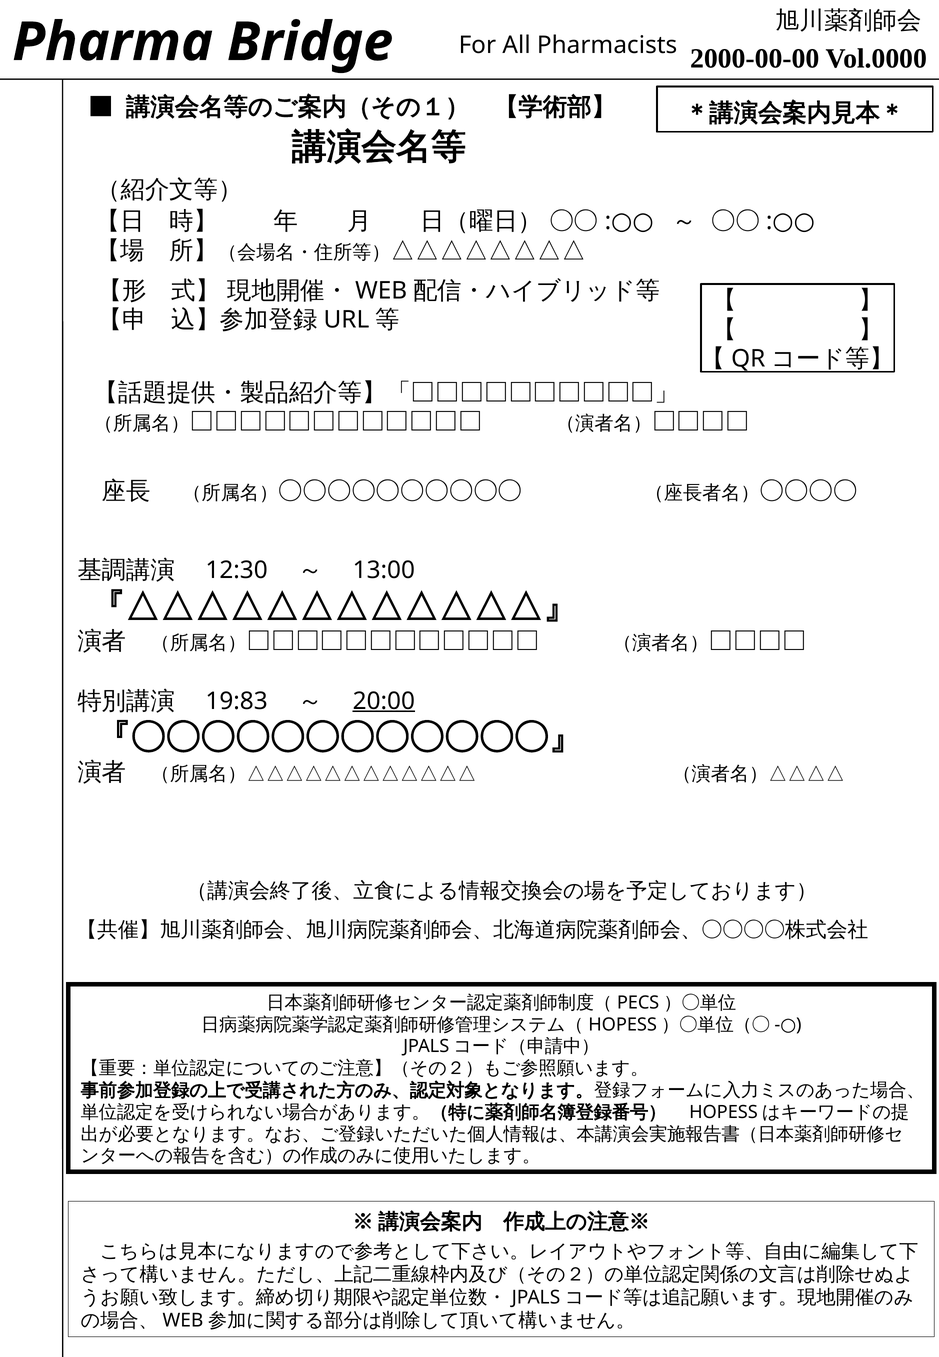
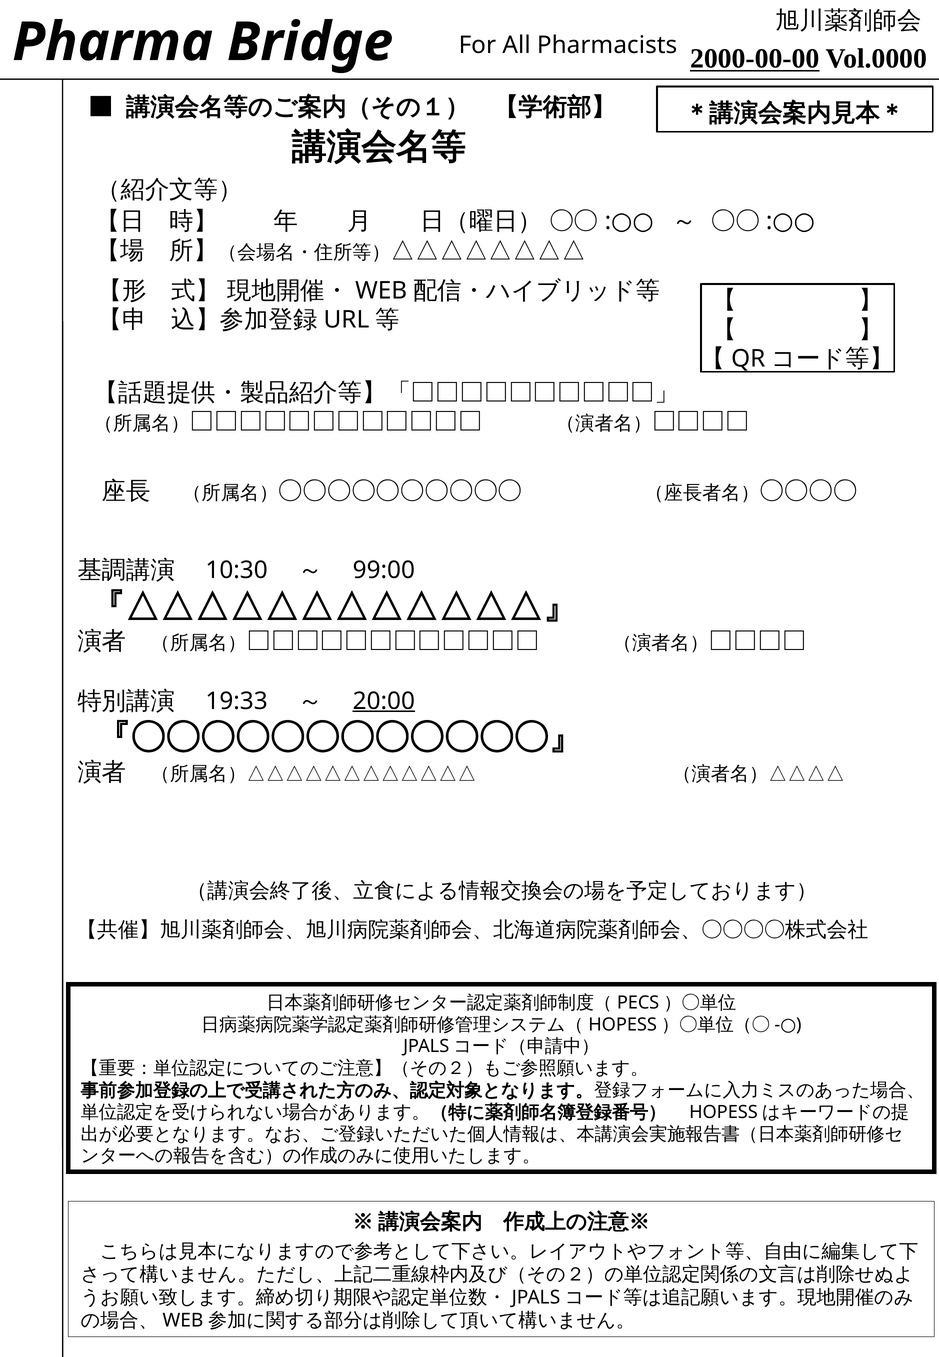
2000-00-00 underline: none -> present (755, 59)
12:30: 12:30 -> 10:30 (237, 570)
13:00: 13:00 -> 99:00 (384, 570)
19:83: 19:83 -> 19:33 (237, 701)
